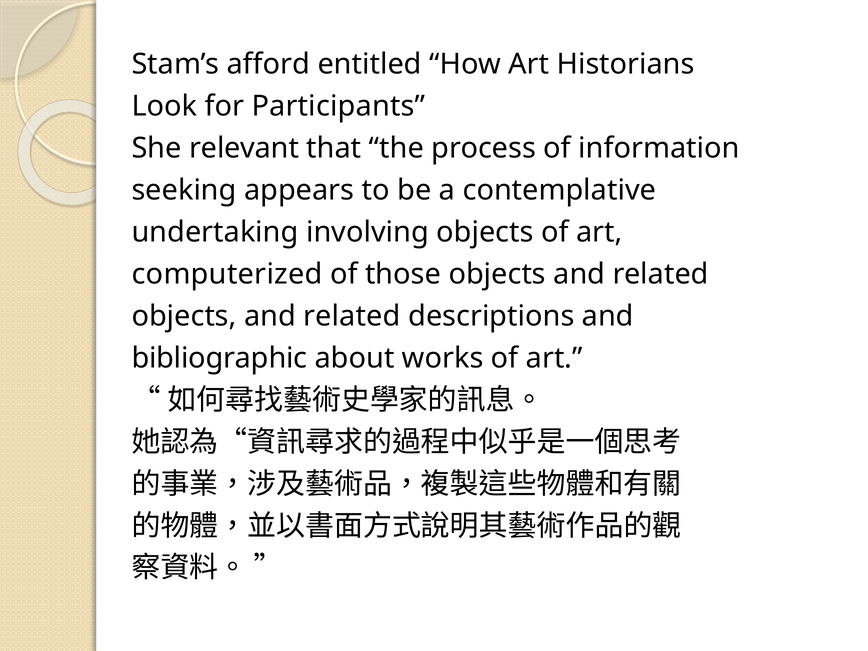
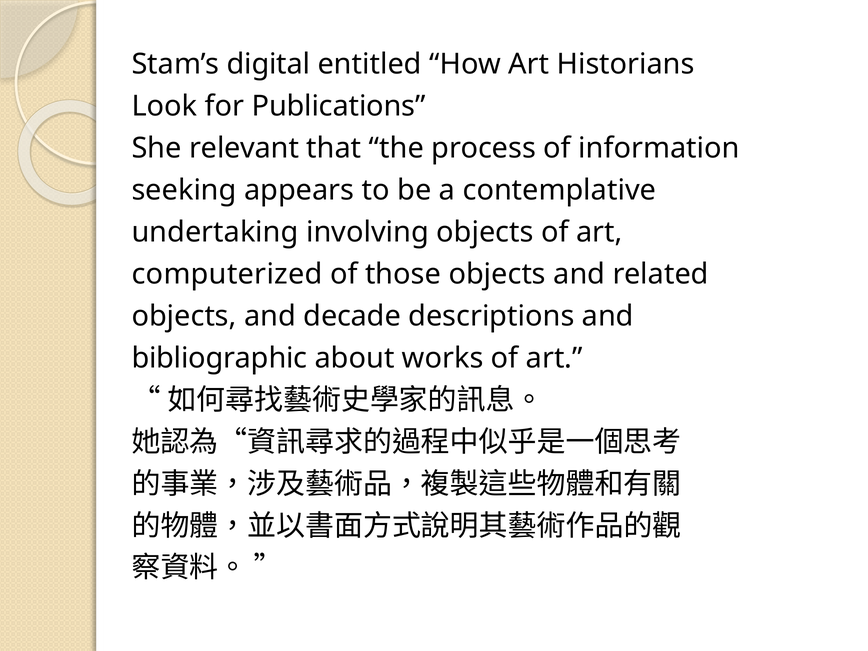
afford: afford -> digital (268, 64)
Participants: Participants -> Publications (339, 106)
related: related -> decade (352, 316)
